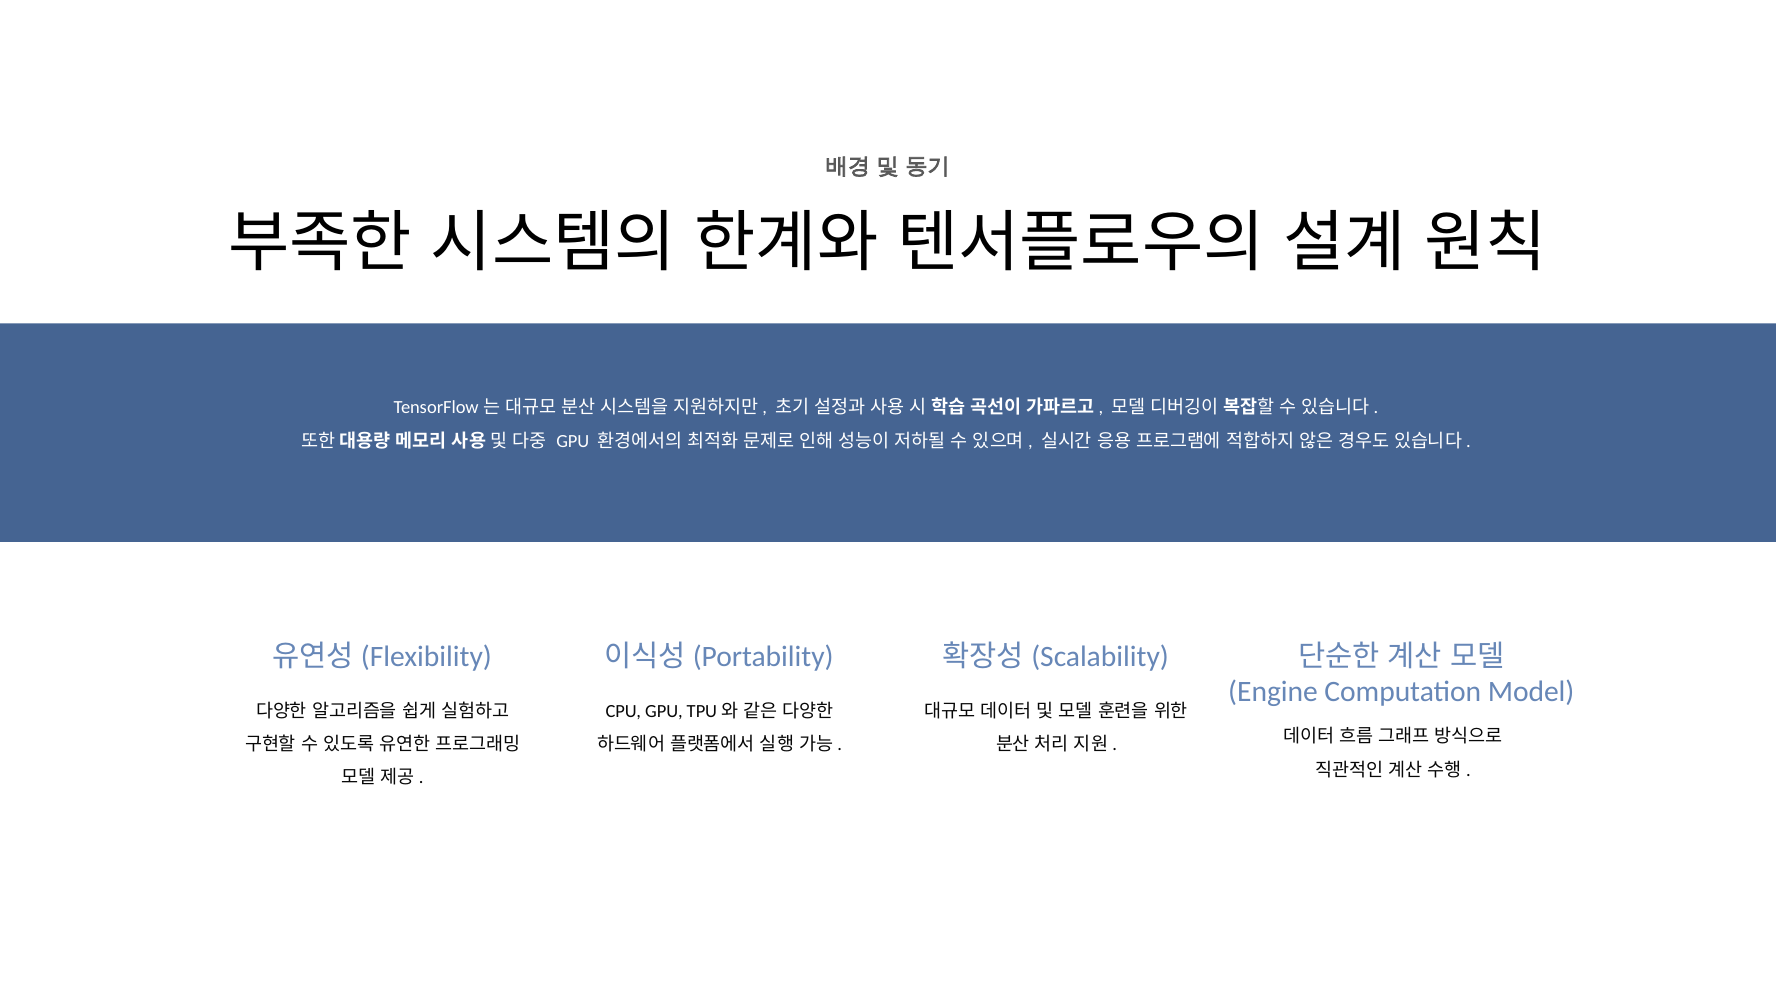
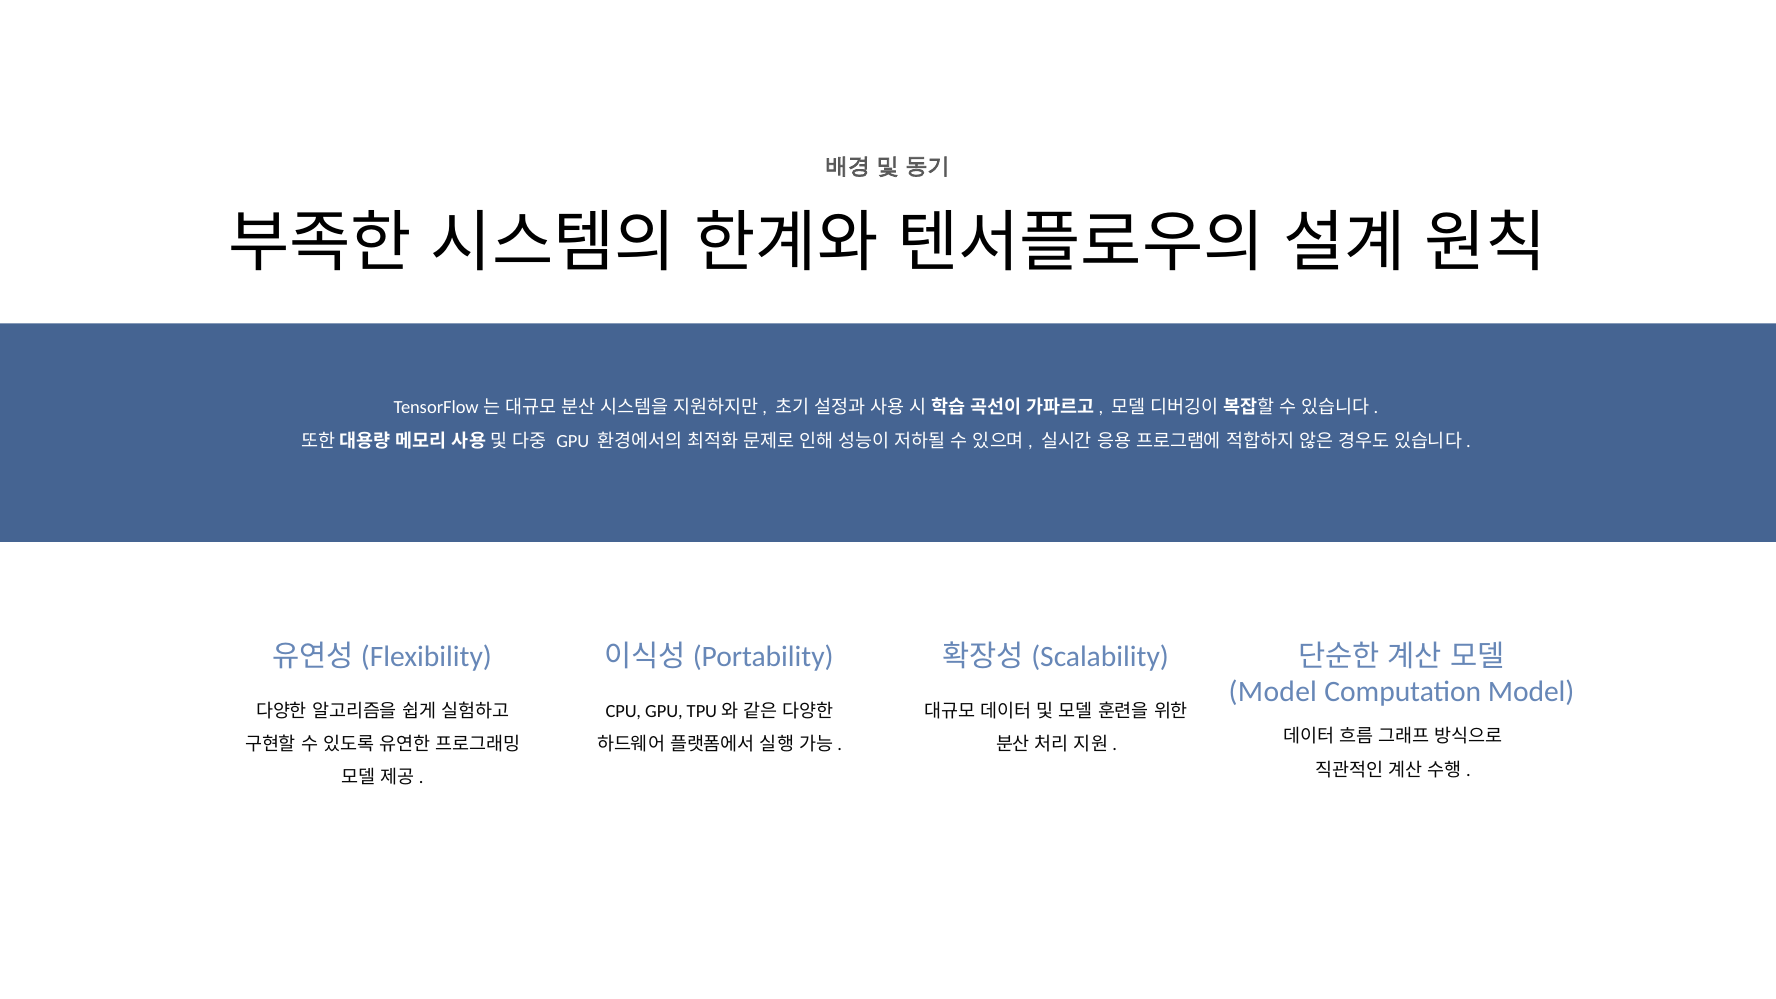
Engine: Engine -> Model (1273, 692)
